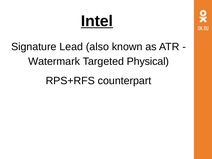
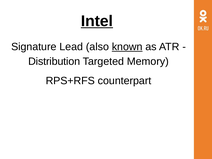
known underline: none -> present (127, 47)
Watermark: Watermark -> Distribution (54, 61)
Physical: Physical -> Memory (148, 61)
